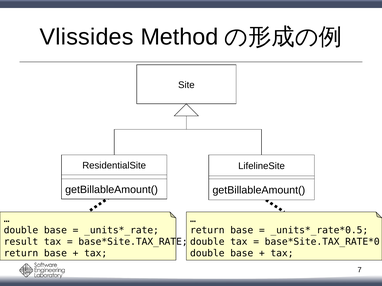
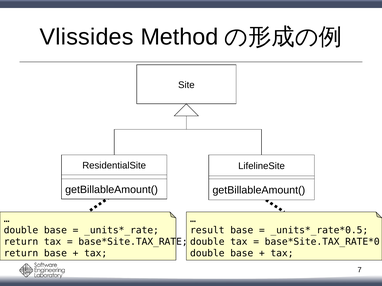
return: return -> result (207, 231)
result: result -> return (21, 242)
